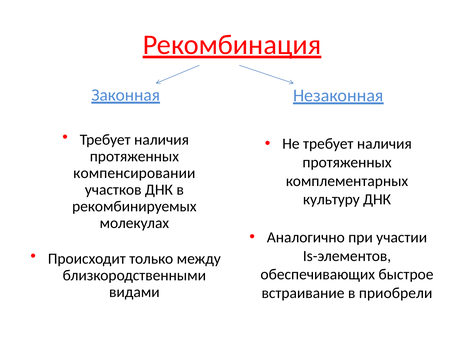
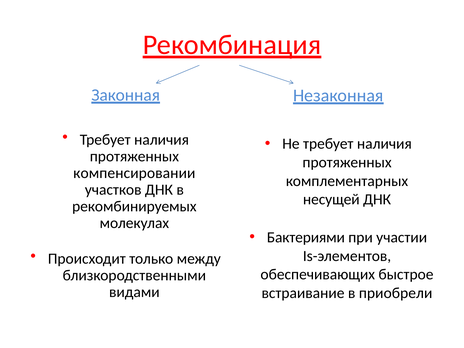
культуру: культуру -> несущей (331, 199)
Аналогично: Аналогично -> Бактериями (306, 237)
